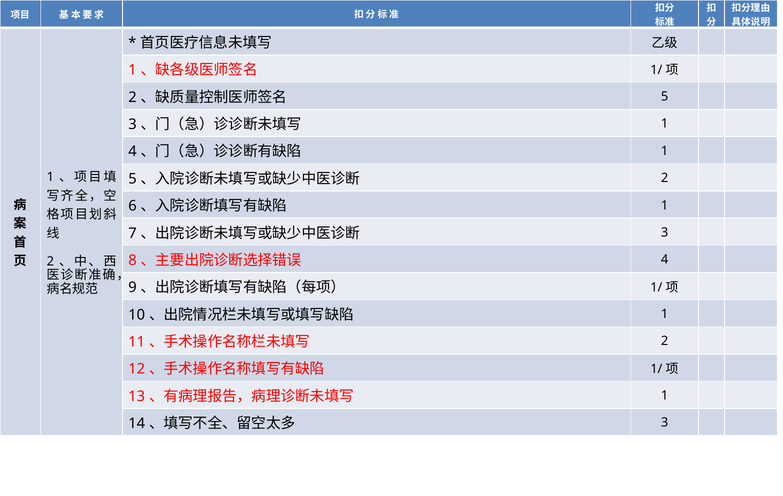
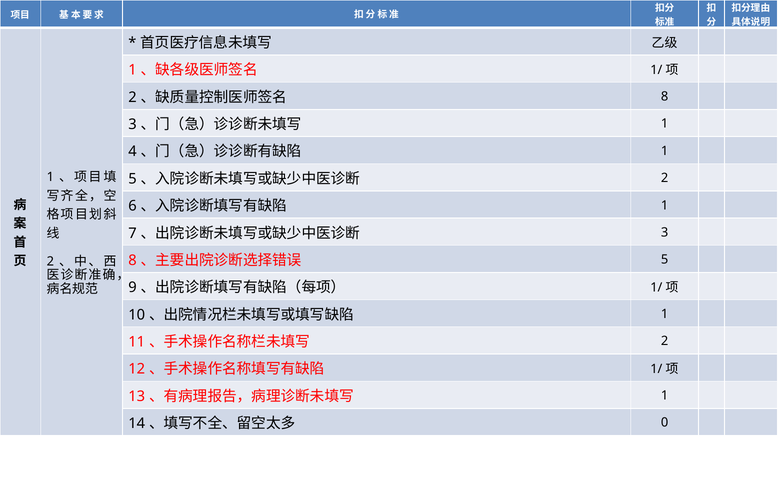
5: 5 -> 8 (665, 96)
4: 4 -> 5 (665, 259)
3: 3 -> 0 (665, 422)
